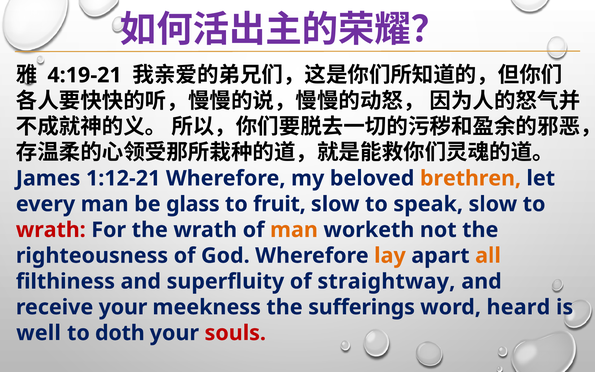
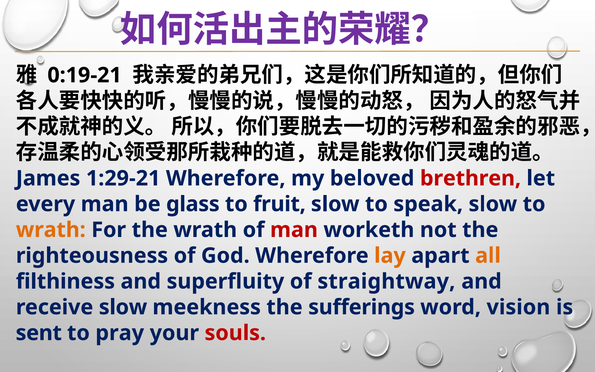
4:19-21: 4:19-21 -> 0:19-21 (85, 75)
1:12-21: 1:12-21 -> 1:29-21 (123, 178)
brethren colour: orange -> red (471, 178)
wrath colour: red -> orange (51, 230)
man colour: orange -> red (294, 230)
receive your: your -> slow (123, 307)
heard: heard -> vision (518, 307)
well: well -> sent (39, 333)
doth: doth -> pray (120, 333)
